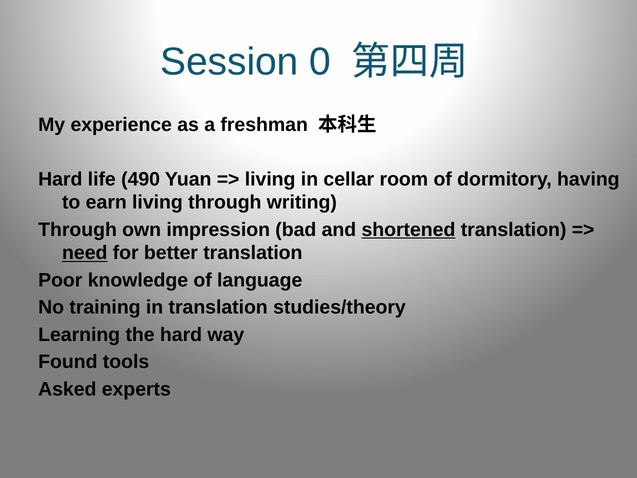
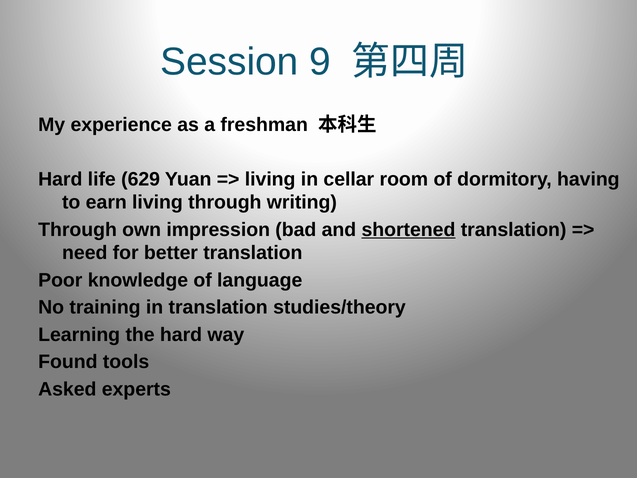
0: 0 -> 9 (320, 62)
490: 490 -> 629 (141, 179)
need underline: present -> none (85, 253)
